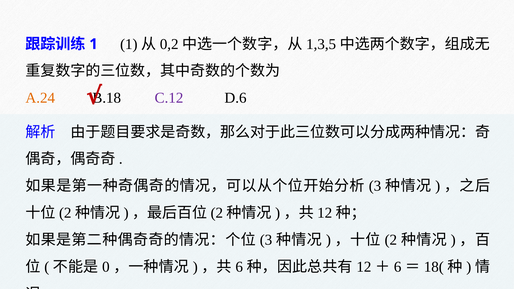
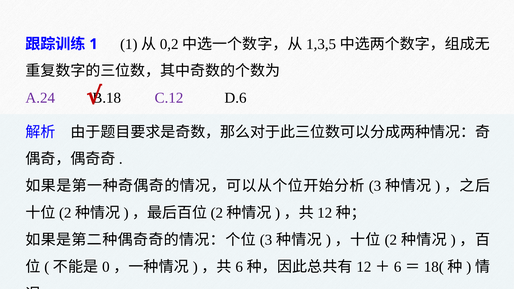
A.24 colour: orange -> purple (40, 98)
